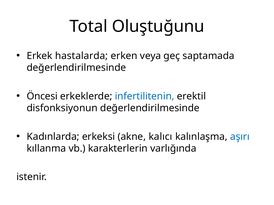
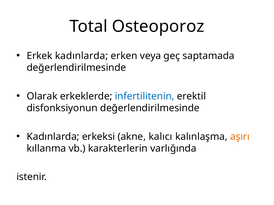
Oluştuğunu: Oluştuğunu -> Osteoporoz (158, 27)
Erkek hastalarda: hastalarda -> kadınlarda (82, 56)
Öncesi: Öncesi -> Olarak (42, 96)
aşırı colour: blue -> orange (240, 137)
